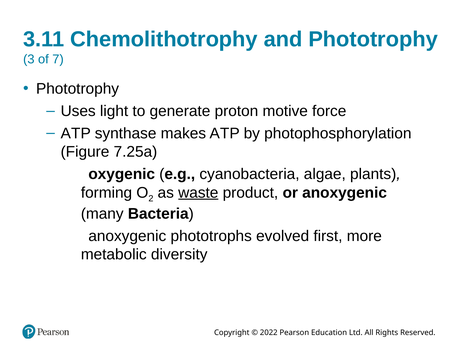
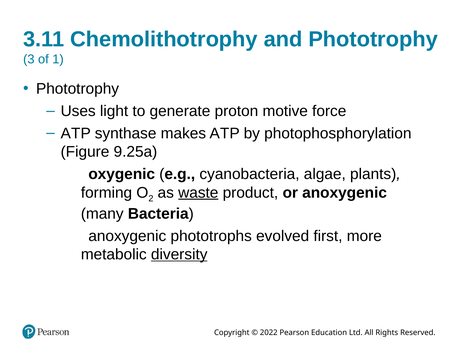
7: 7 -> 1 (58, 59)
7.25a: 7.25a -> 9.25a (135, 152)
diversity underline: none -> present (179, 255)
